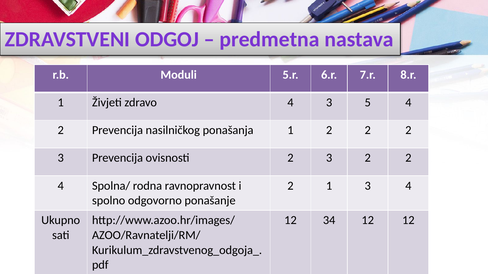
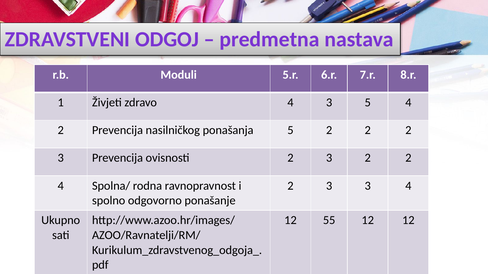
ponašanja 1: 1 -> 5 (290, 130)
1: 1 -> 3 (329, 186)
34: 34 -> 55 (329, 221)
